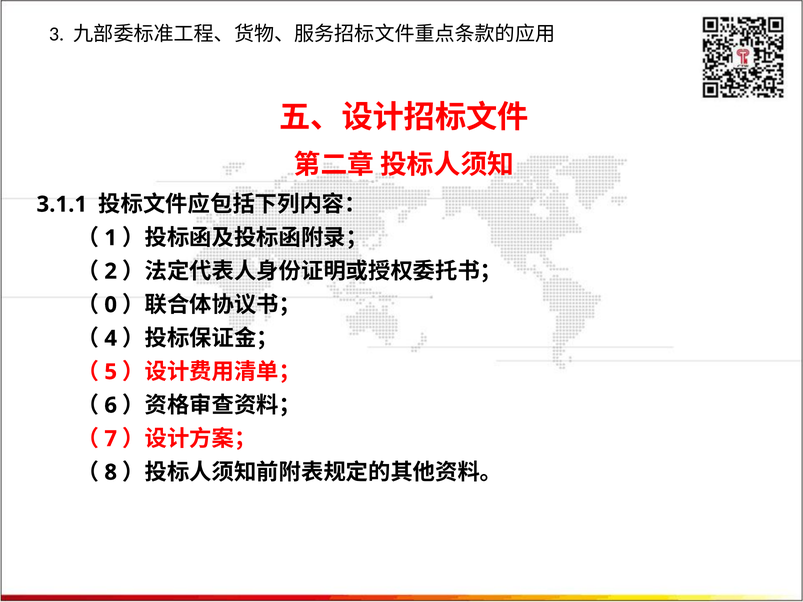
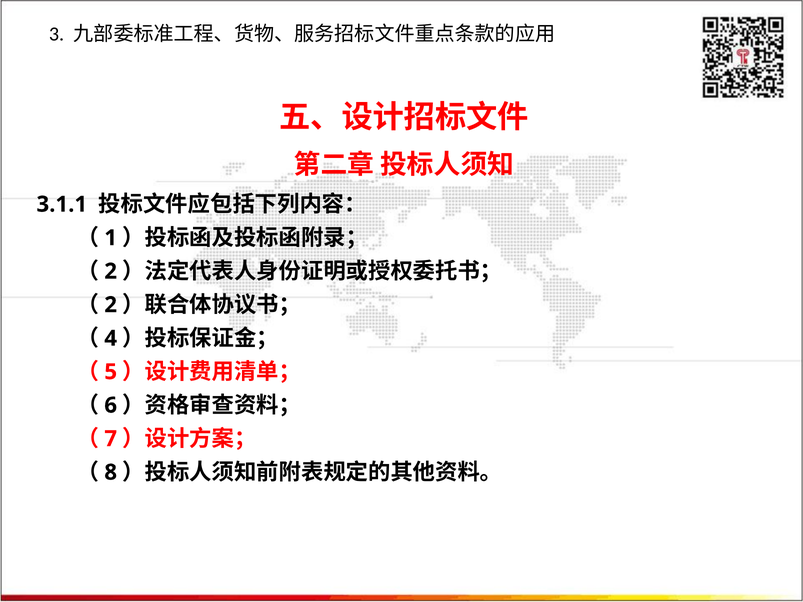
0: 0 -> 2 (111, 305)
